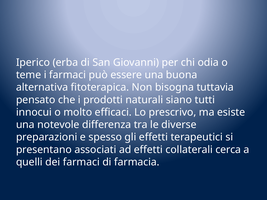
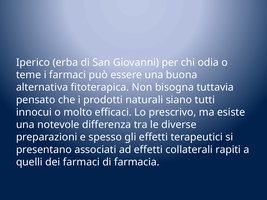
cerca: cerca -> rapiti (228, 150)
